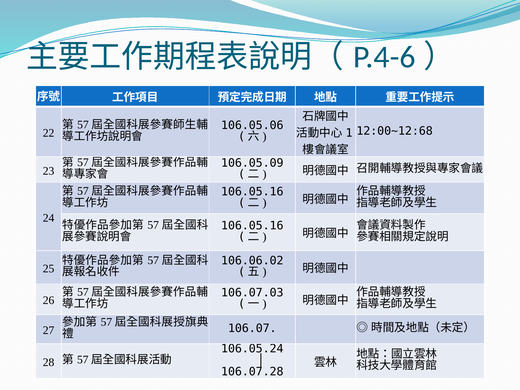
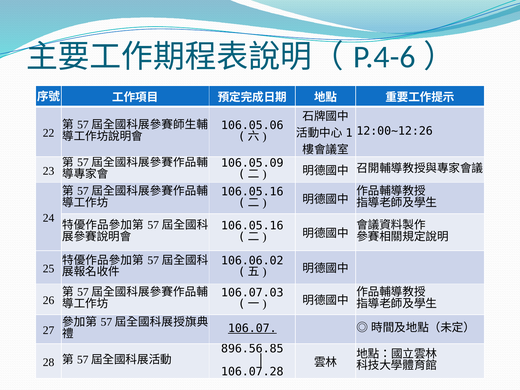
12:00~12:68: 12:00~12:68 -> 12:00~12:26 (395, 131)
106.07 underline: none -> present (252, 328)
106.05.24: 106.05.24 -> 896.56.85 (252, 349)
